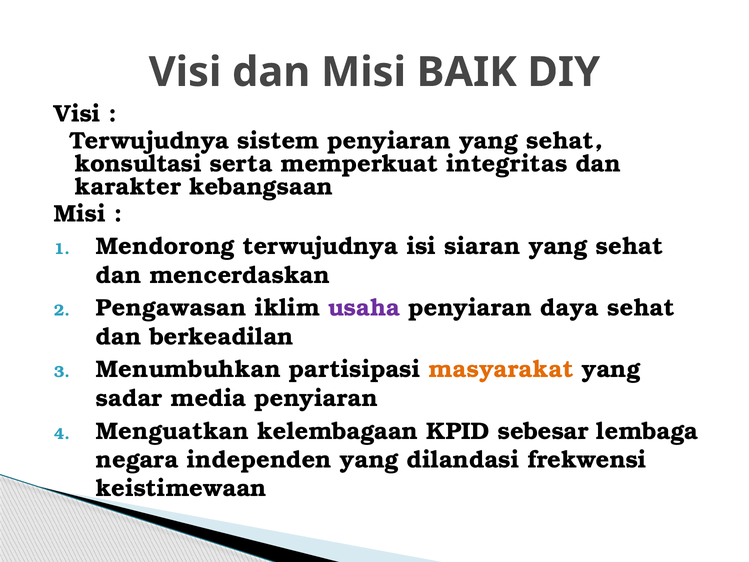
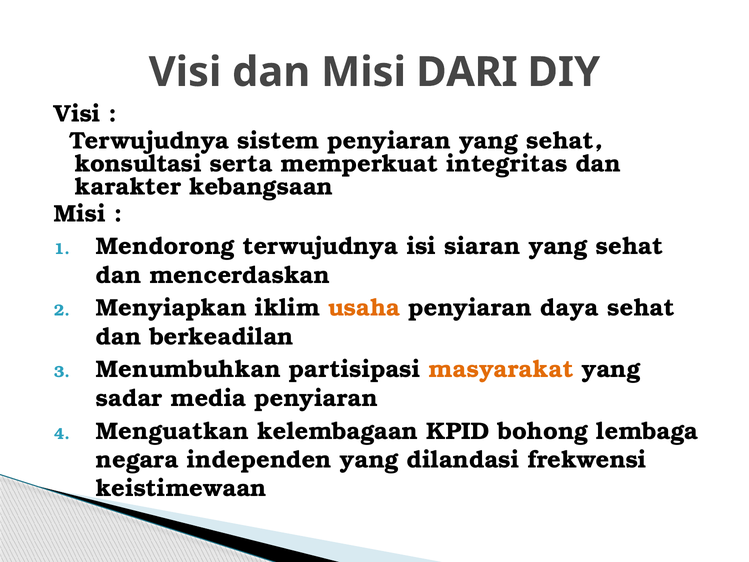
BAIK: BAIK -> DARI (467, 72)
Pengawasan: Pengawasan -> Menyiapkan (171, 308)
usaha colour: purple -> orange (364, 308)
sebesar: sebesar -> bohong (543, 431)
